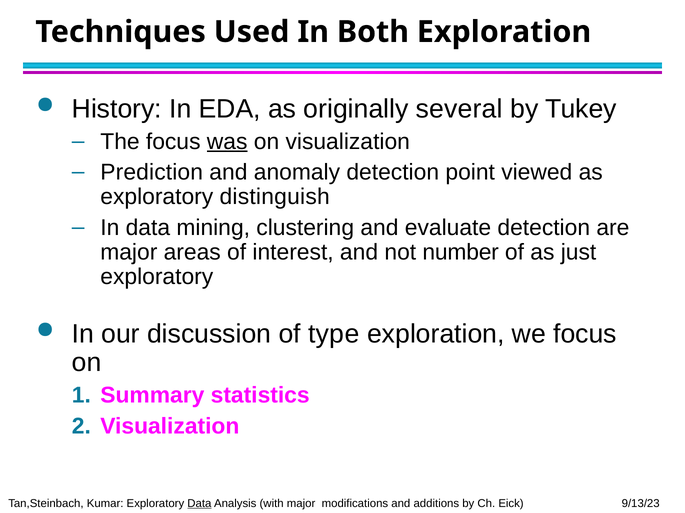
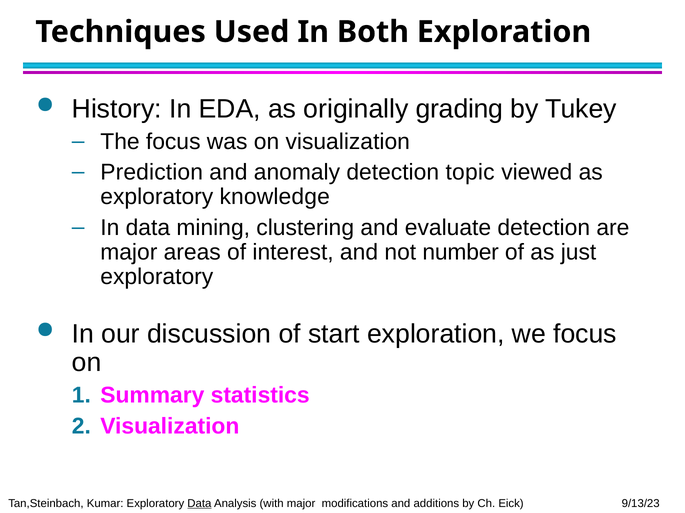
several: several -> grading (459, 109)
was underline: present -> none (227, 142)
point: point -> topic (470, 172)
distinguish: distinguish -> knowledge (275, 197)
type: type -> start (334, 334)
